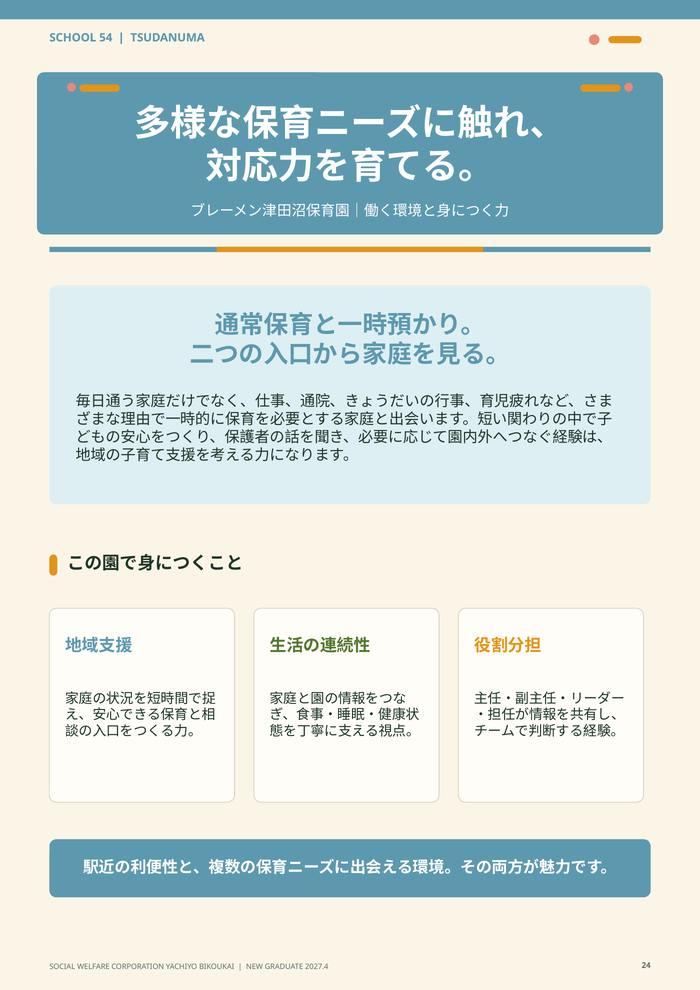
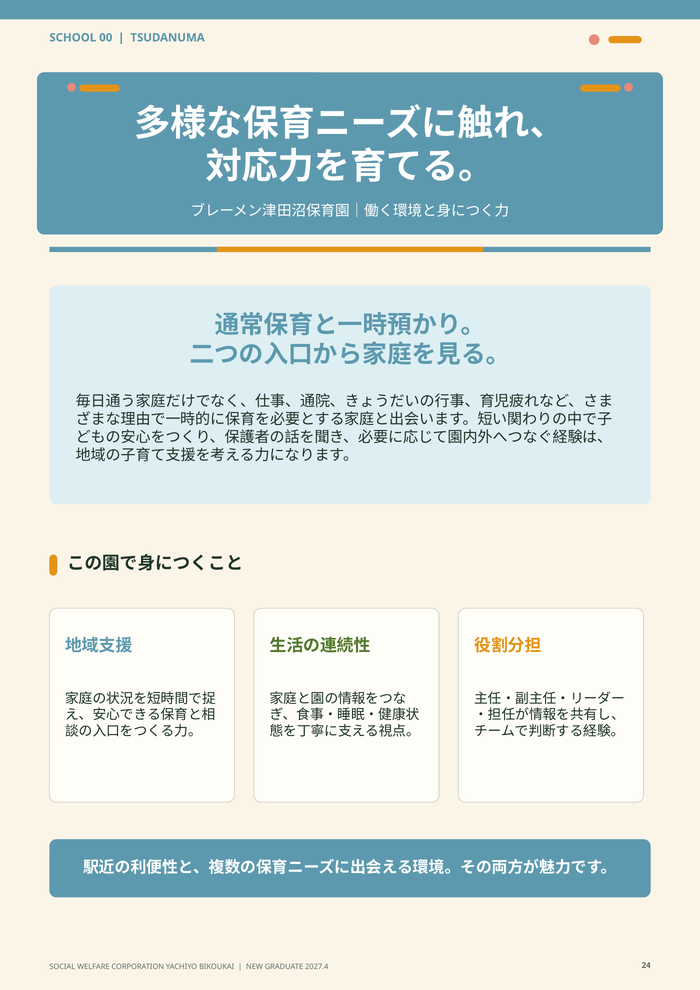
54: 54 -> 00 (106, 38)
